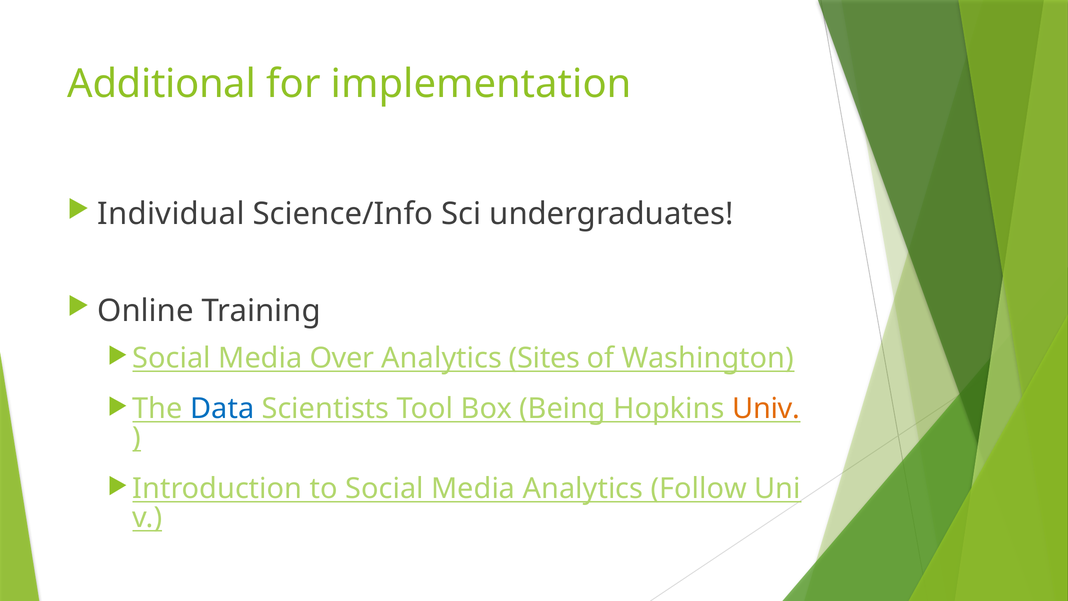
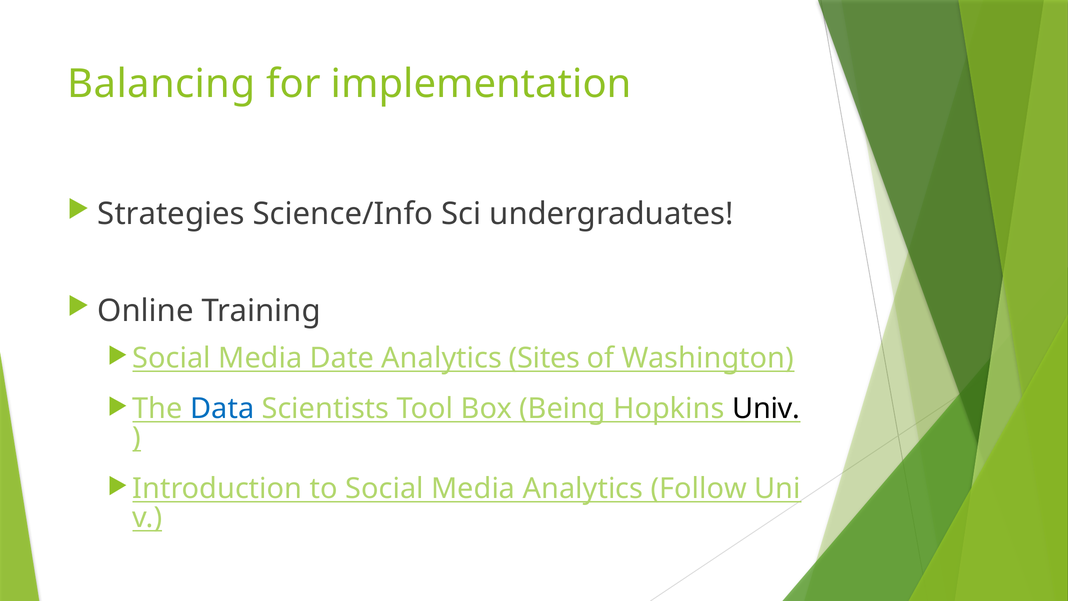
Additional: Additional -> Balancing (161, 84)
Individual: Individual -> Strategies (171, 214)
Over: Over -> Date (342, 358)
Univ colour: orange -> black (766, 409)
